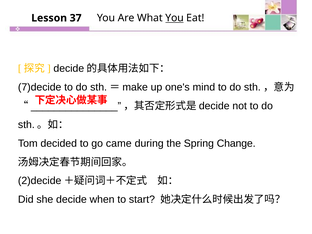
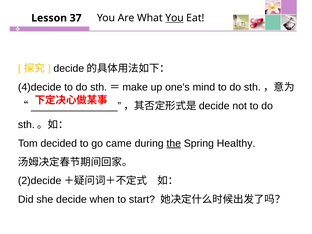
7)decide: 7)decide -> 4)decide (40, 87)
the underline: none -> present (174, 143)
Change: Change -> Healthy (236, 143)
